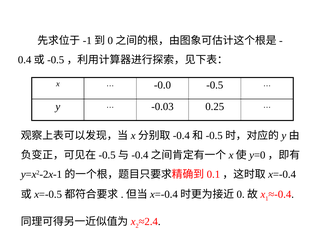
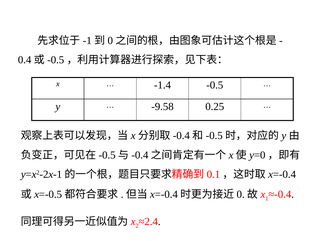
-0.0: -0.0 -> -1.4 (162, 85)
-0.03: -0.03 -> -9.58 (162, 107)
